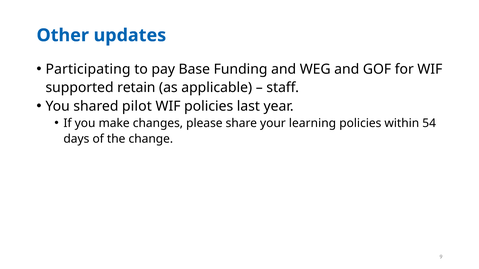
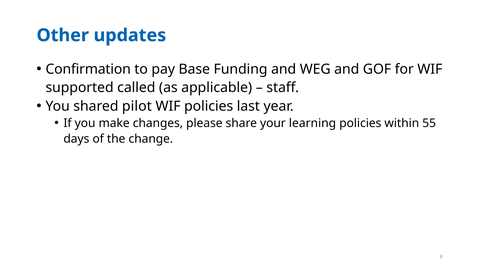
Participating: Participating -> Confirmation (88, 69)
retain: retain -> called (136, 88)
54: 54 -> 55 (429, 123)
